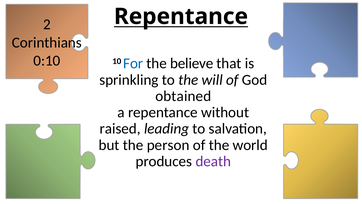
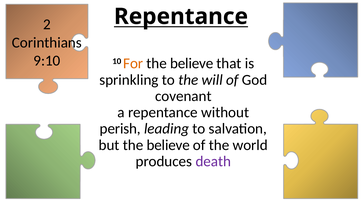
0:10: 0:10 -> 9:10 (47, 61)
For colour: blue -> orange (133, 63)
obtained: obtained -> covenant (183, 96)
raised: raised -> perish (120, 129)
but the person: person -> believe (168, 145)
